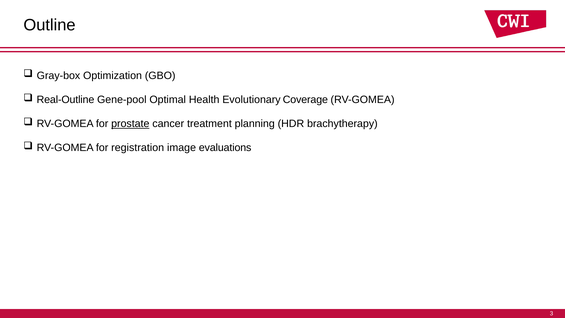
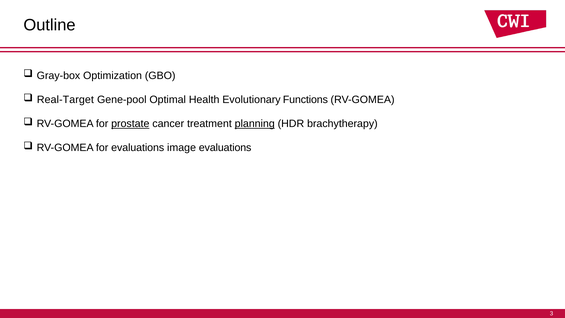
Real-Outline: Real-Outline -> Real-Target (65, 100)
Coverage: Coverage -> Functions (305, 100)
planning underline: none -> present (255, 124)
for registration: registration -> evaluations (138, 148)
